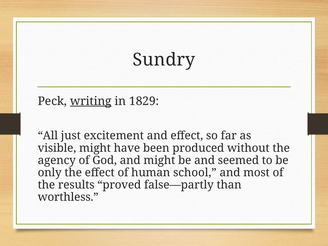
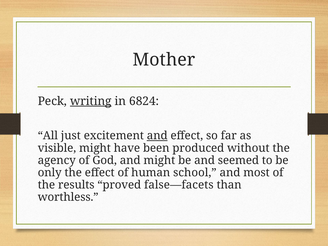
Sundry: Sundry -> Mother (164, 60)
1829: 1829 -> 6824 (144, 101)
and underline: none -> present (157, 136)
false—partly: false—partly -> false—facets (179, 185)
